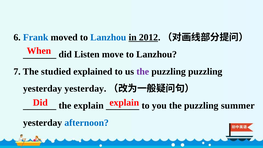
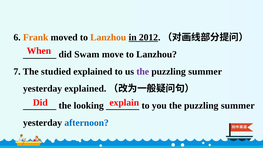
Frank colour: blue -> orange (36, 37)
Lanzhou colour: blue -> orange (108, 37)
Listen: Listen -> Swam (87, 54)
puzzling: puzzling -> summer (205, 71)
yesterday yesterday: yesterday -> explained (85, 89)
the explain: explain -> looking (89, 106)
